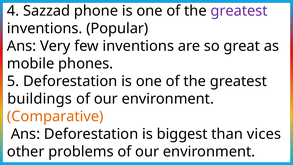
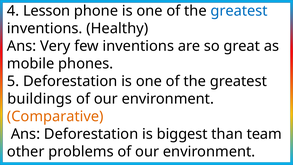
Sazzad: Sazzad -> Lesson (47, 11)
greatest colour: purple -> blue (239, 11)
Popular: Popular -> Healthy (117, 28)
vices: vices -> team (264, 134)
